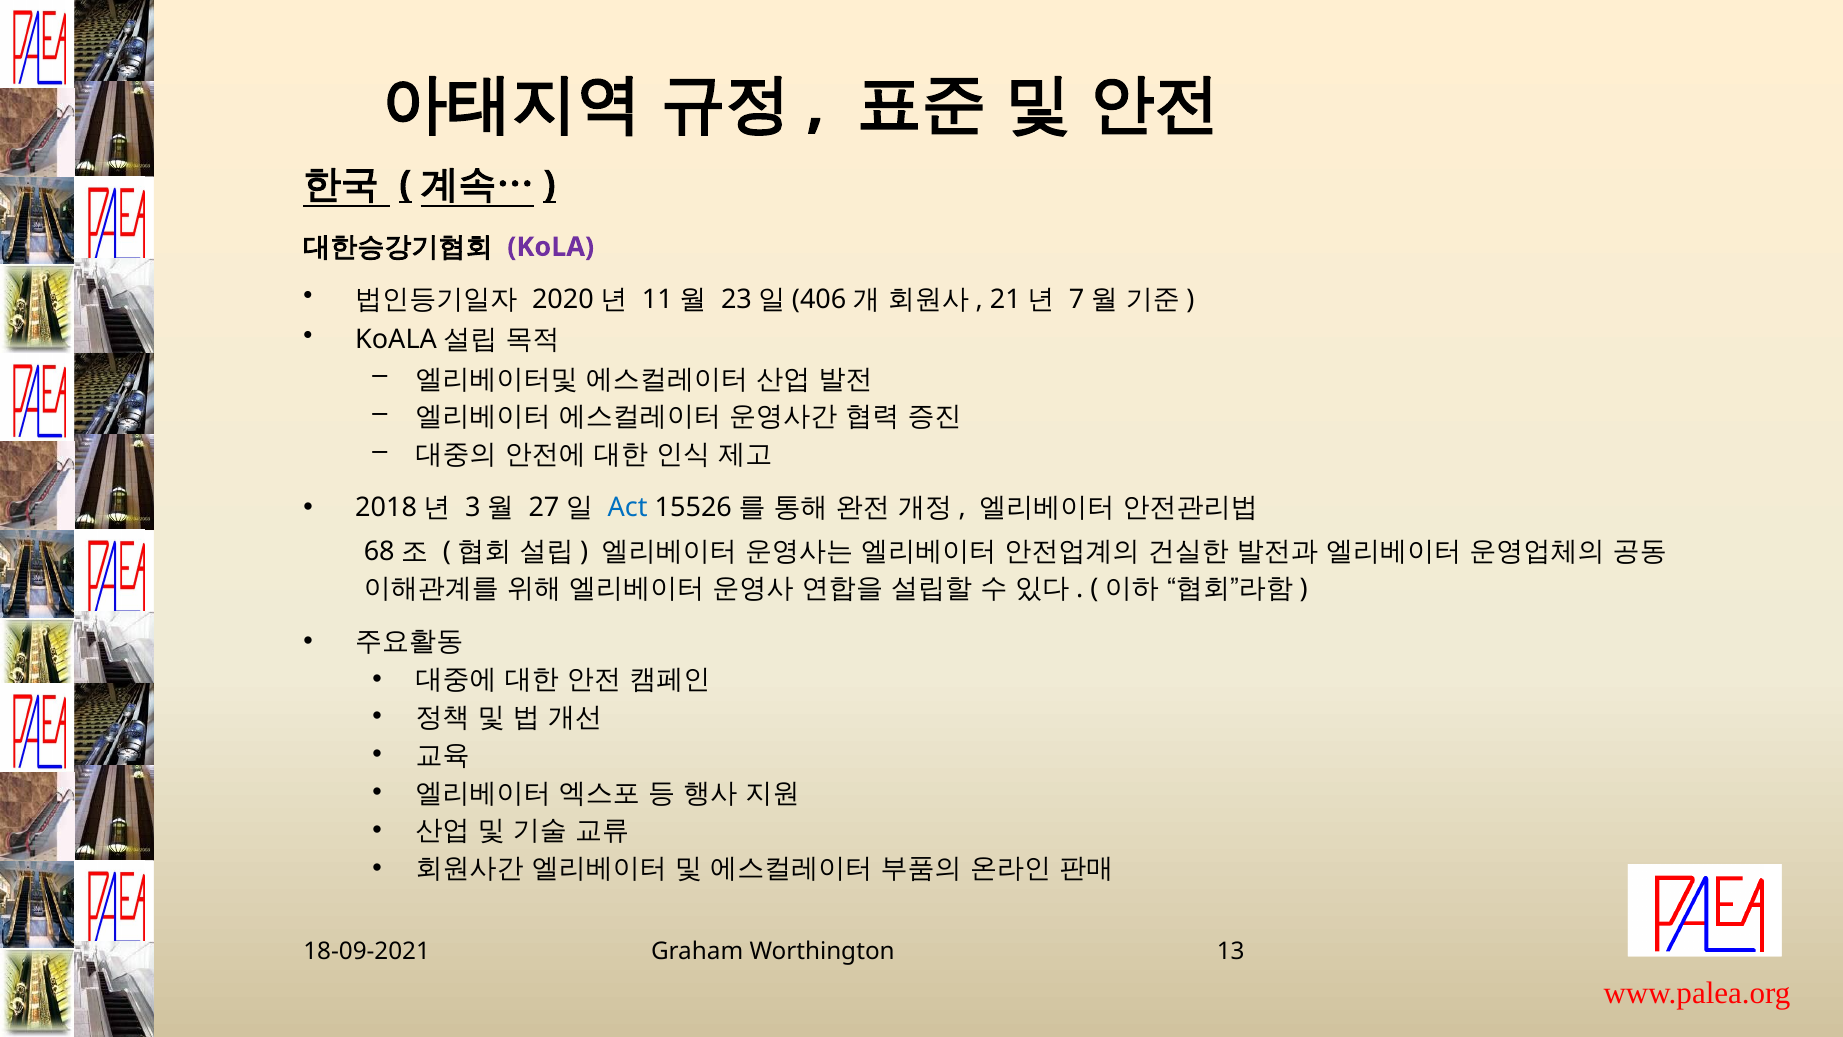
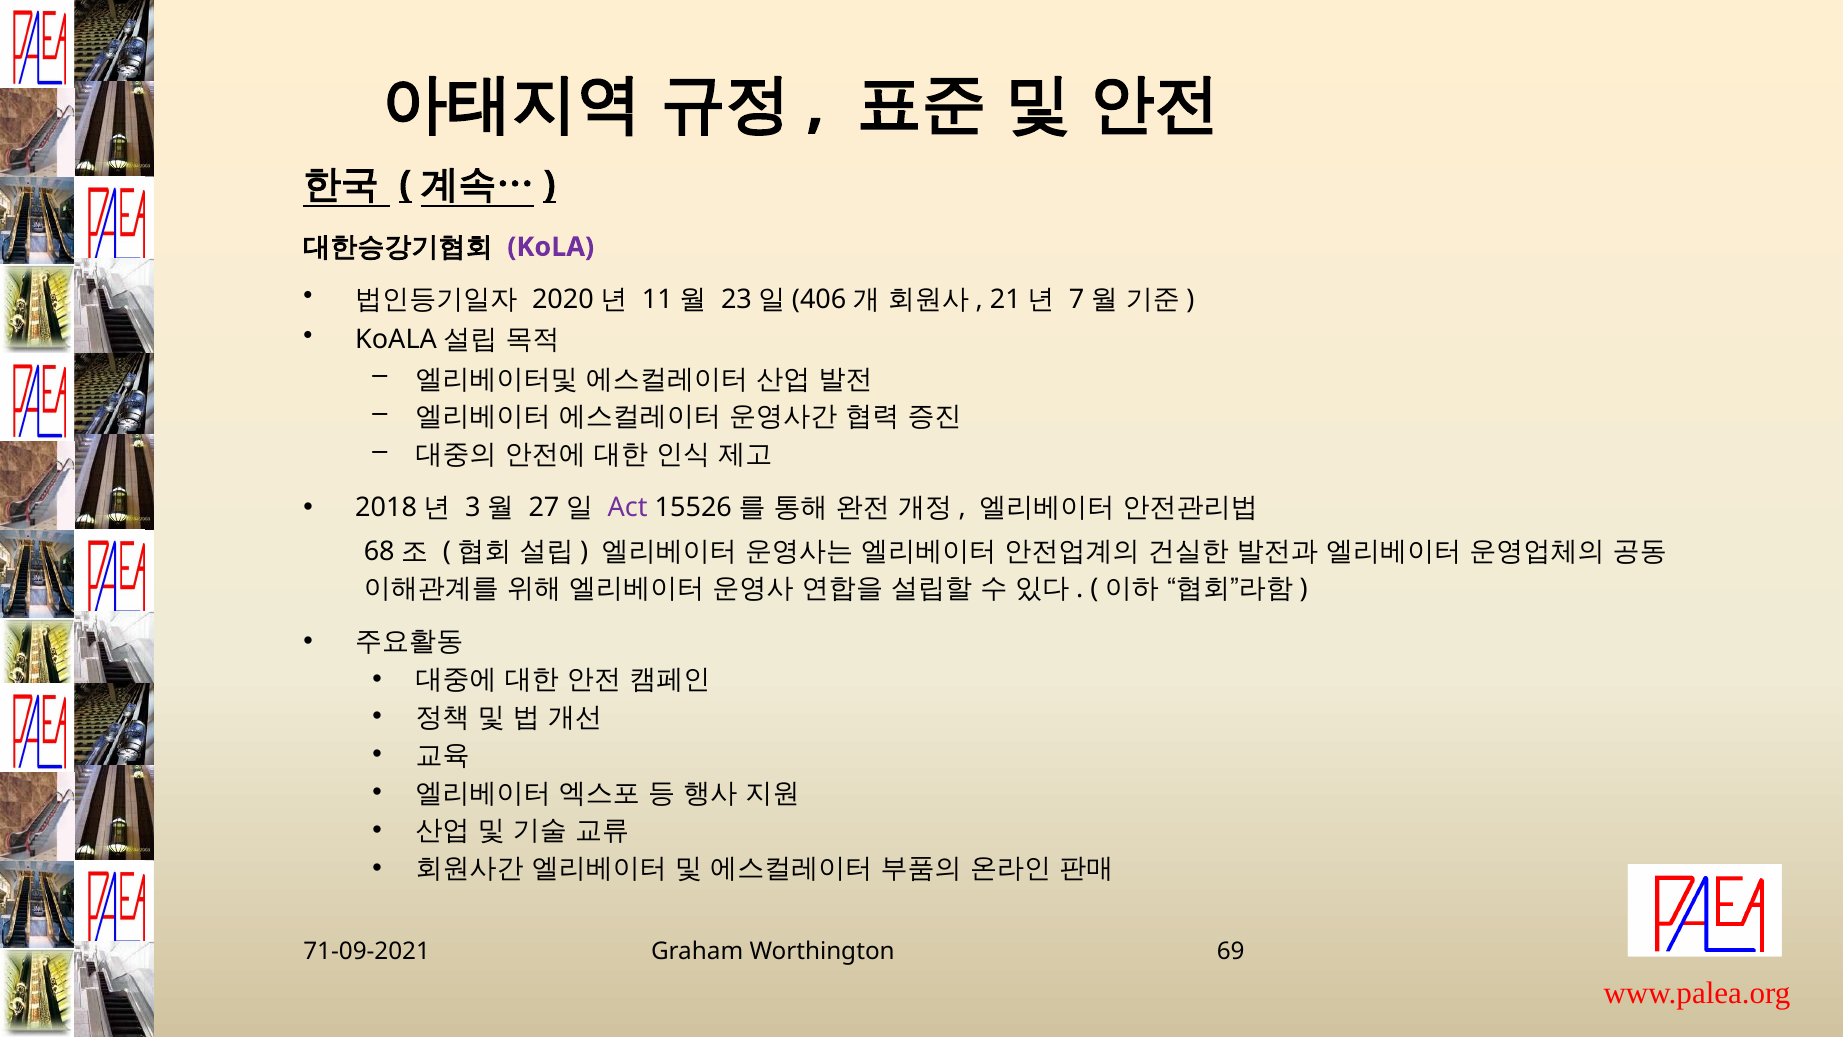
Act colour: blue -> purple (628, 508)
18-09-2021: 18-09-2021 -> 71-09-2021 (367, 951)
13: 13 -> 69 (1231, 951)
